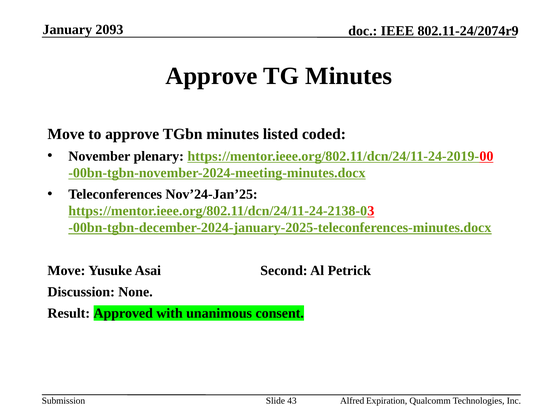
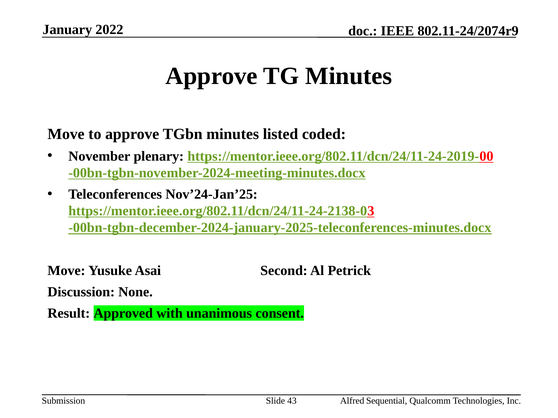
2093: 2093 -> 2022 (109, 30)
Expiration: Expiration -> Sequential (387, 401)
